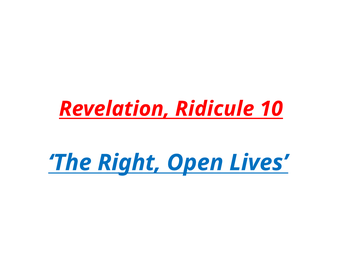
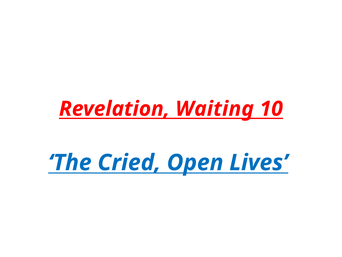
Ridicule: Ridicule -> Waiting (215, 109)
Right: Right -> Cried (129, 162)
